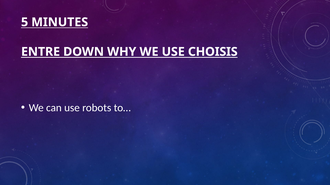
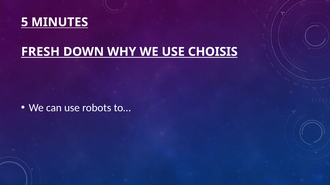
ENTRE: ENTRE -> FRESH (40, 52)
